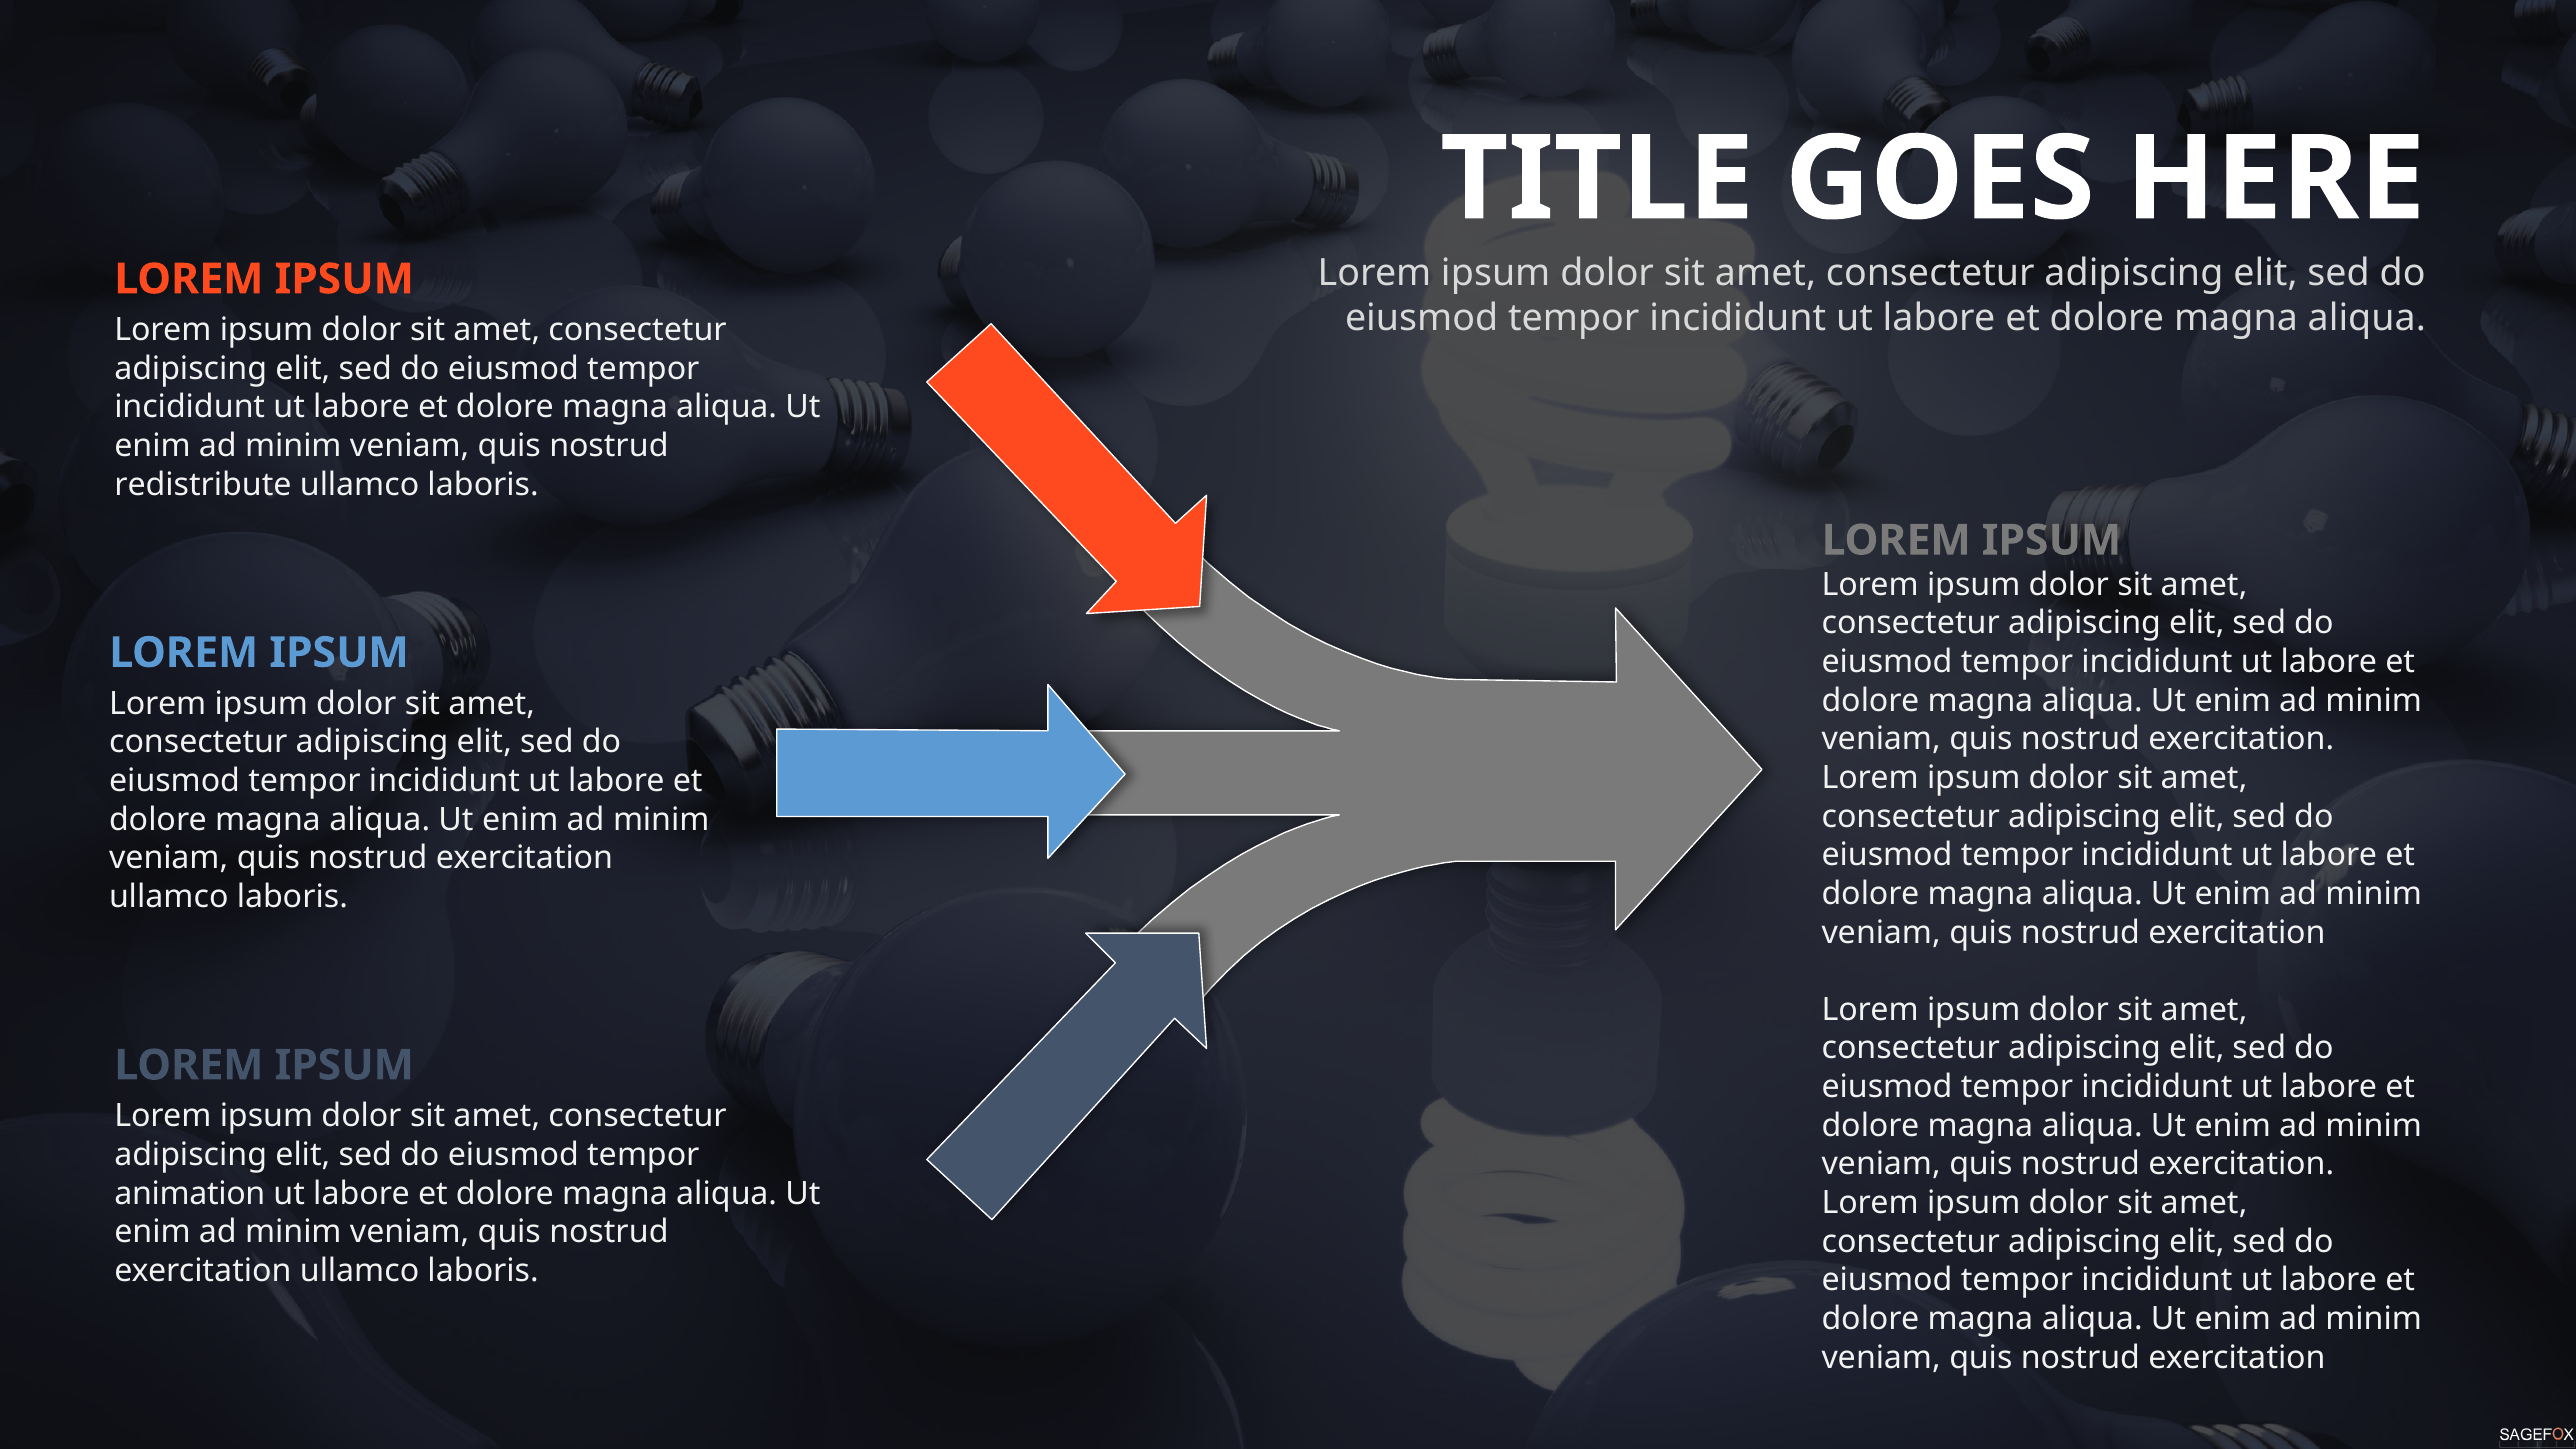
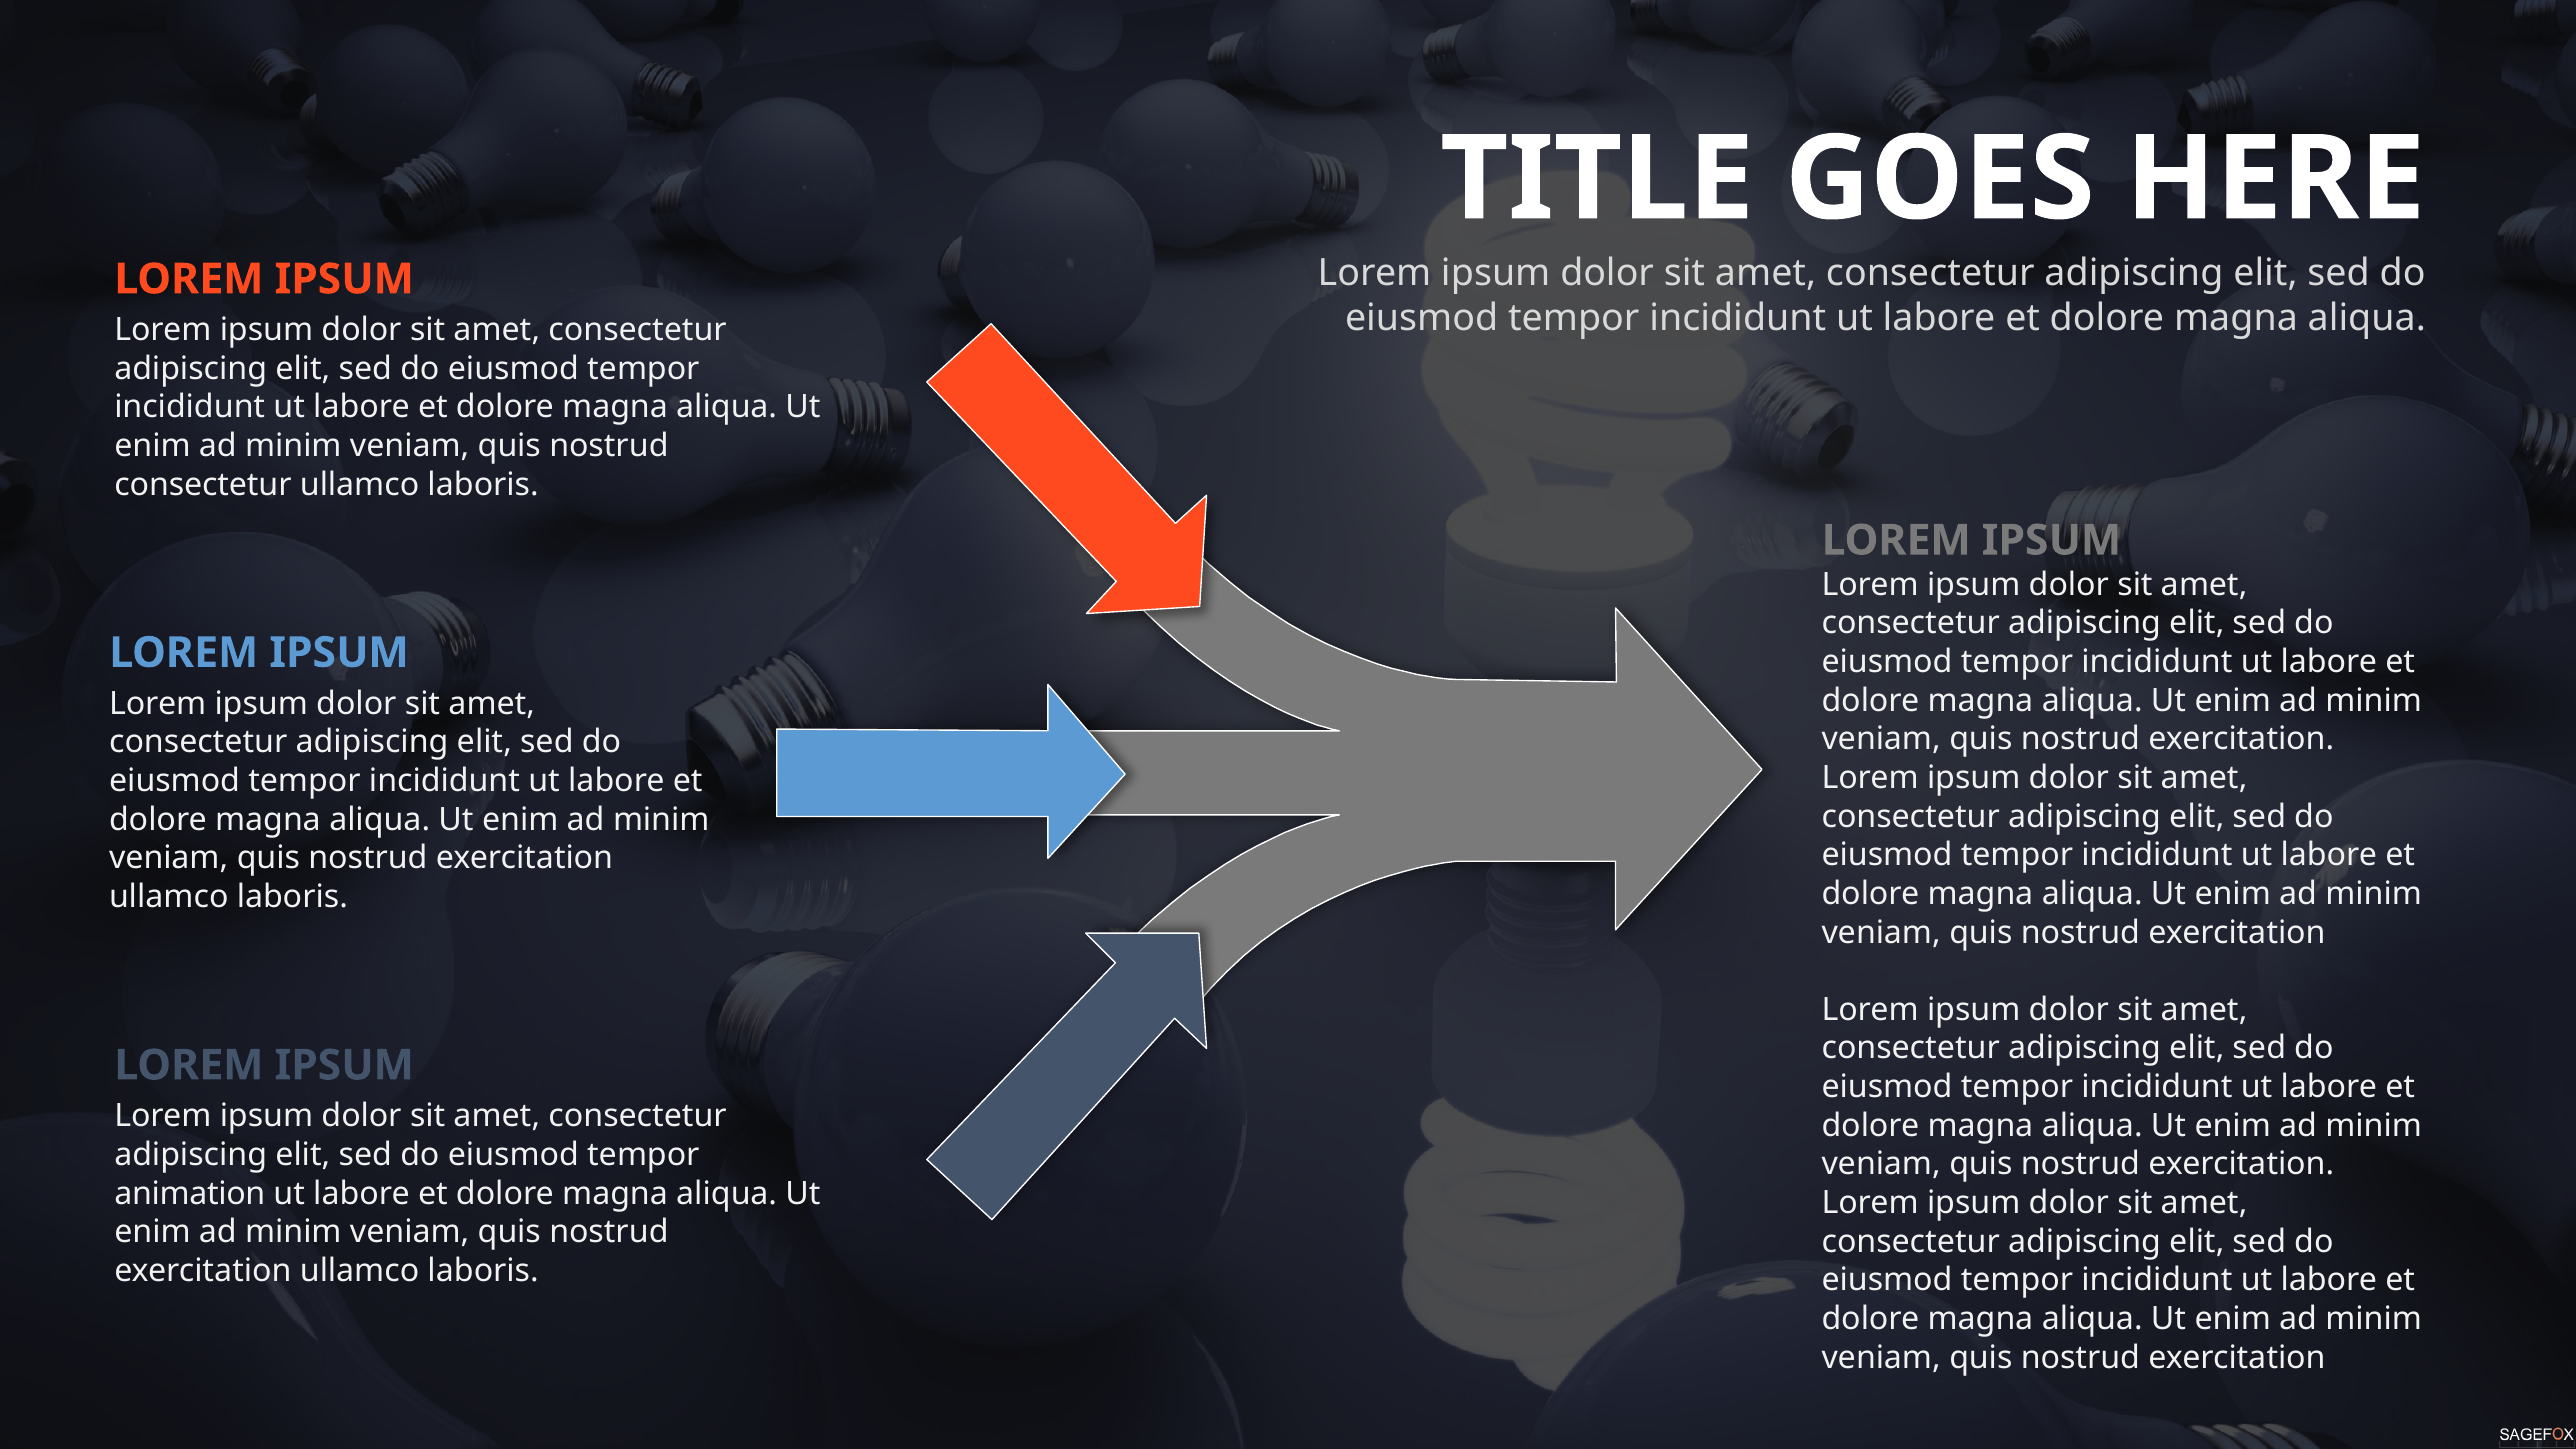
redistribute: redistribute -> consectetur (203, 485)
